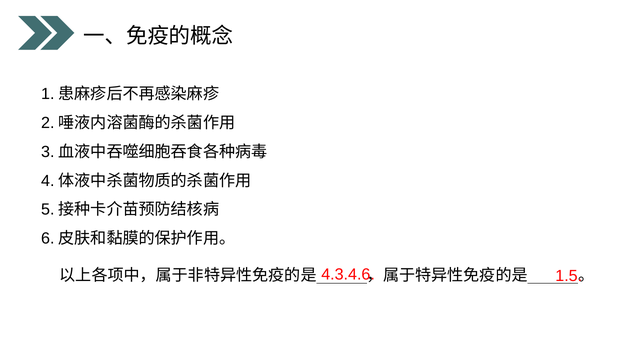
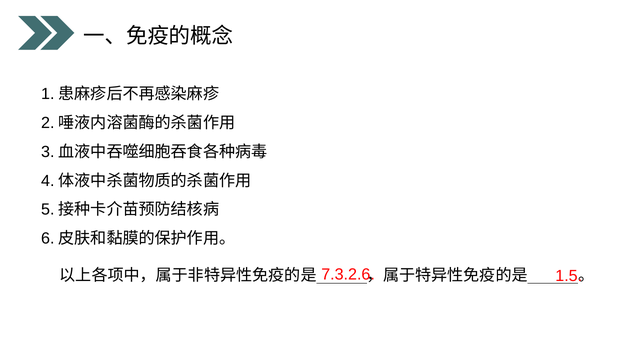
4.3.4.6: 4.3.4.6 -> 7.3.2.6 (348, 274)
